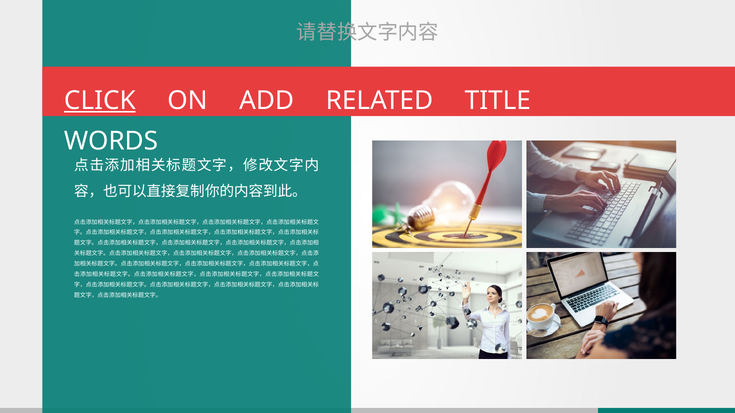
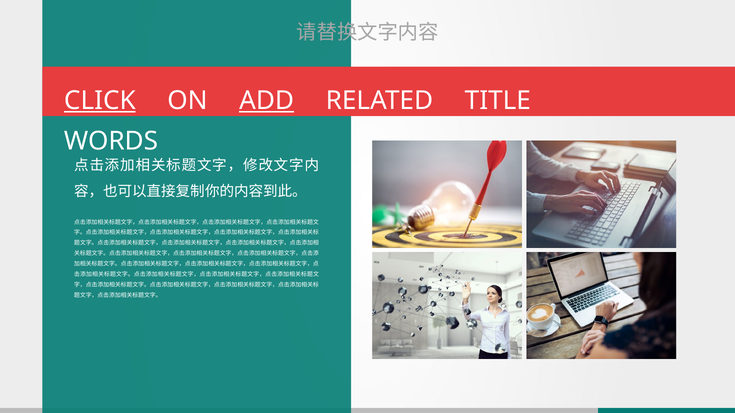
ADD underline: none -> present (267, 101)
